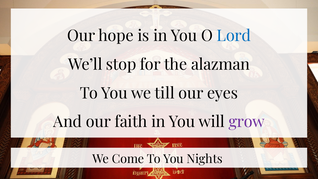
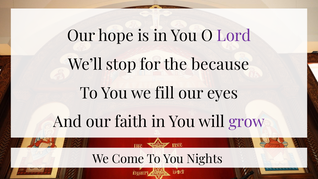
Lord colour: blue -> purple (234, 36)
alazman: alazman -> because (220, 65)
till: till -> fill (165, 93)
